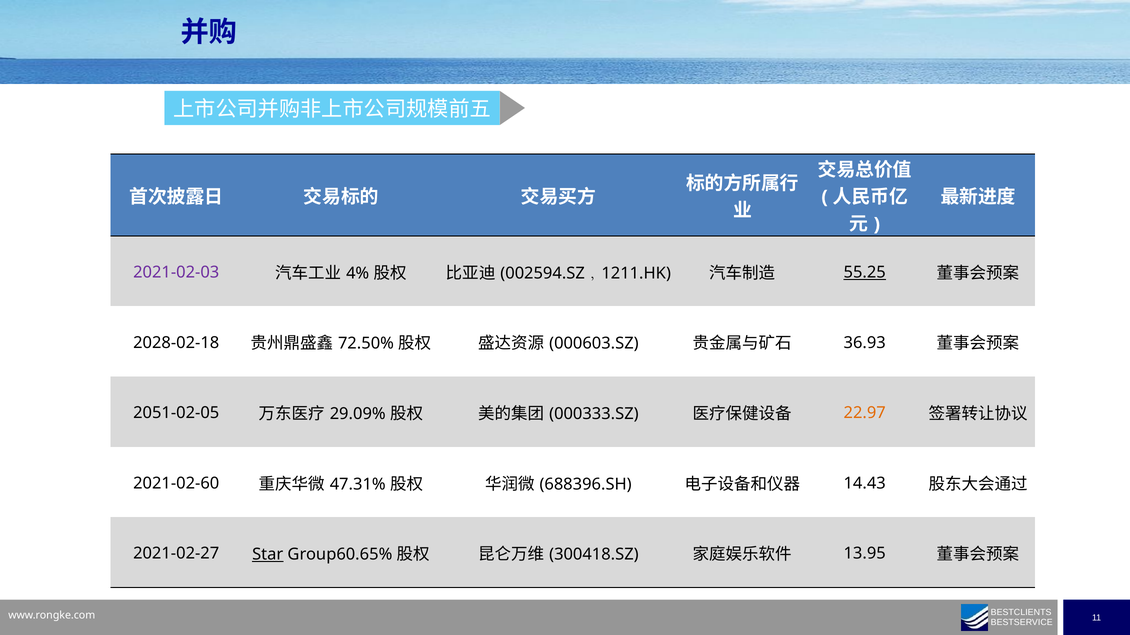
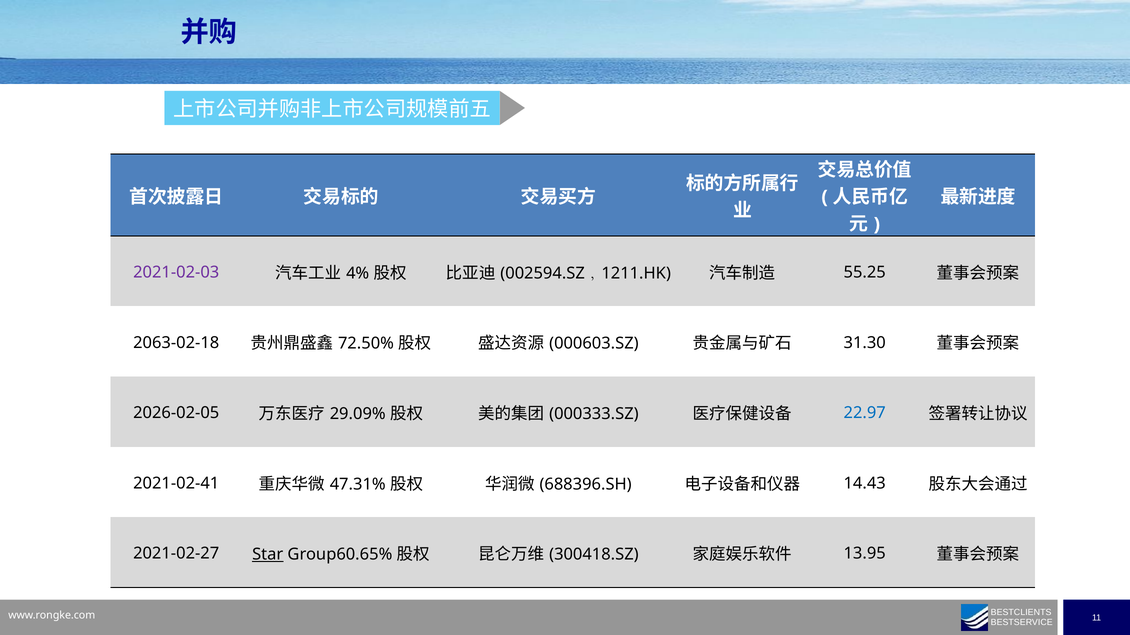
55.25 underline: present -> none (865, 273)
2028-02-18: 2028-02-18 -> 2063-02-18 (176, 343)
36.93: 36.93 -> 31.30 (865, 343)
2051-02-05: 2051-02-05 -> 2026-02-05 (176, 413)
22.97 colour: orange -> blue (865, 413)
2021-02-60: 2021-02-60 -> 2021-02-41 (176, 484)
